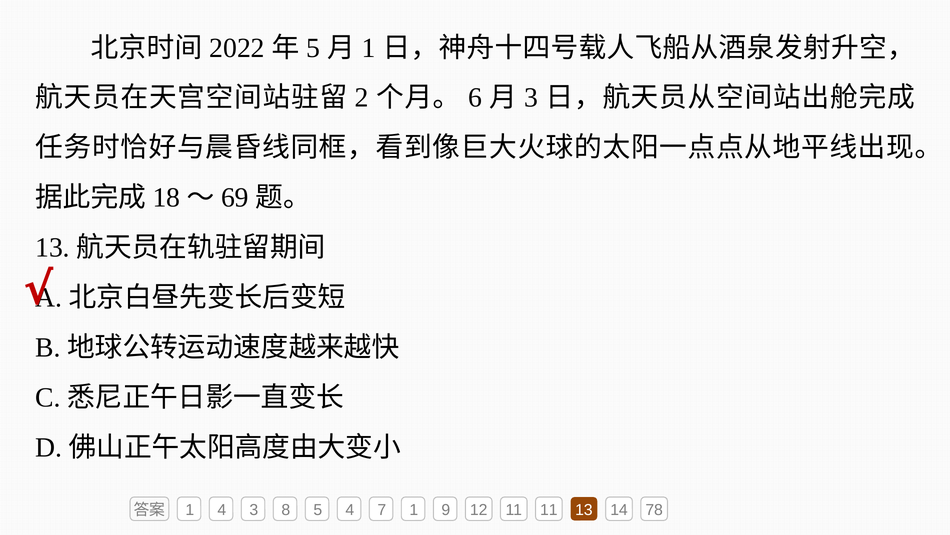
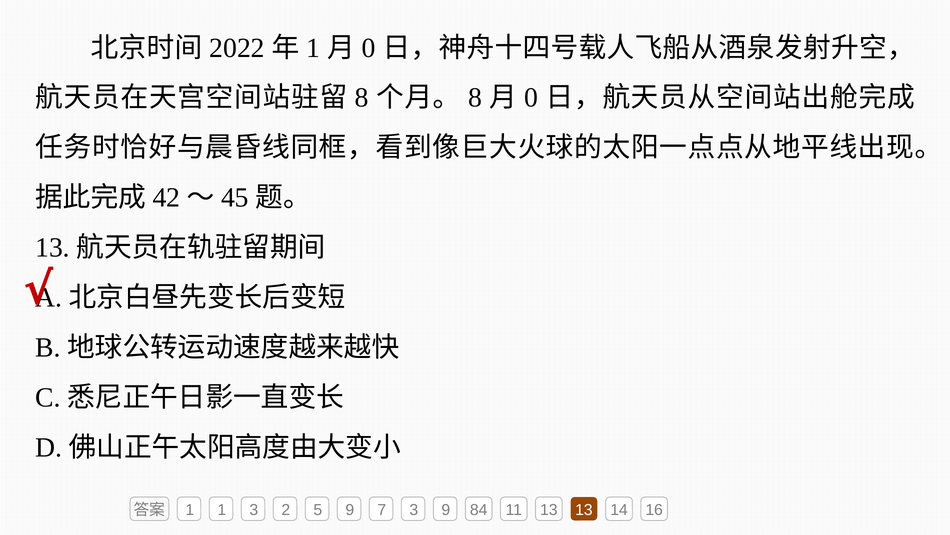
5: 5 -> 1 (313, 48)
1: 1 -> 0 (369, 48)
2: 2 -> 8 (362, 98)
6: 6 -> 8 (475, 98)
3: 3 -> 0 (531, 98)
18: 18 -> 42 (166, 198)
69: 69 -> 45 (235, 198)
1 4: 4 -> 1 (222, 509)
8: 8 -> 2 (286, 509)
5 4: 4 -> 9 (350, 509)
7 1: 1 -> 3 (414, 509)
12: 12 -> 84 (479, 509)
11 11: 11 -> 13 (549, 509)
78: 78 -> 16 (654, 509)
